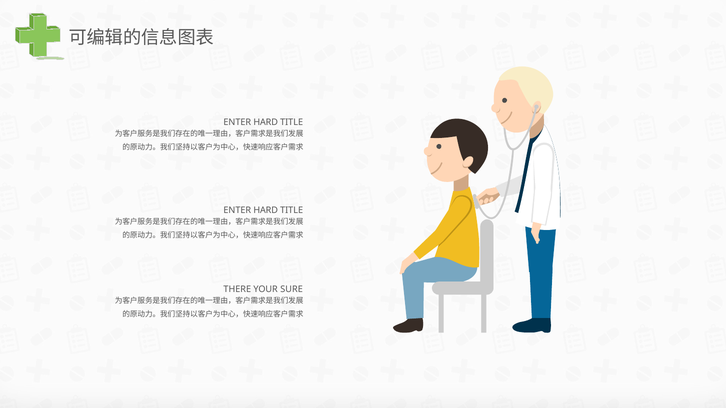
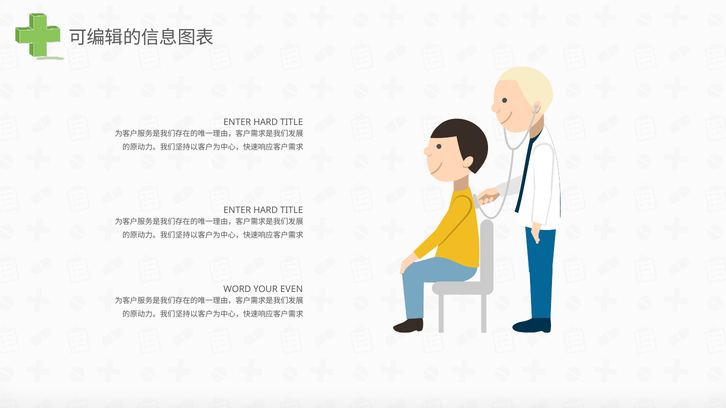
THERE: THERE -> WORD (237, 289)
SURE: SURE -> EVEN (292, 289)
